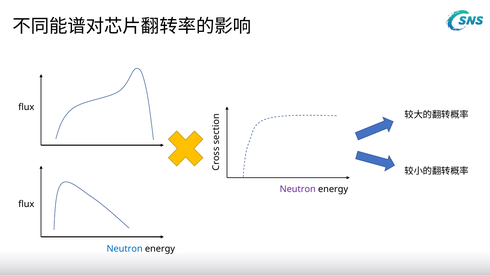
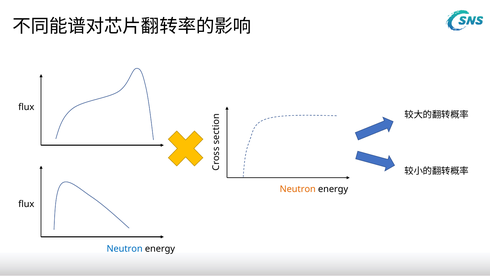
Neutron colour: purple -> orange (298, 189)
